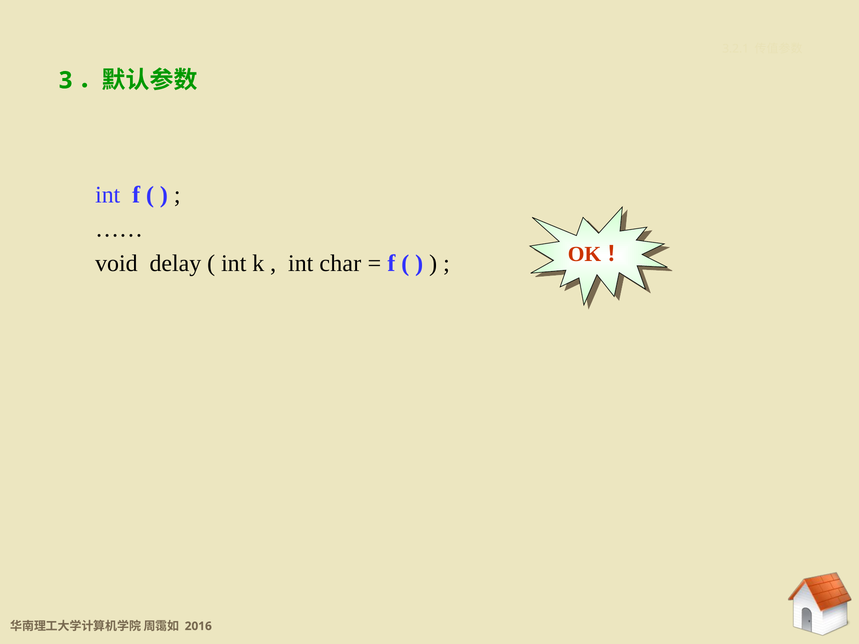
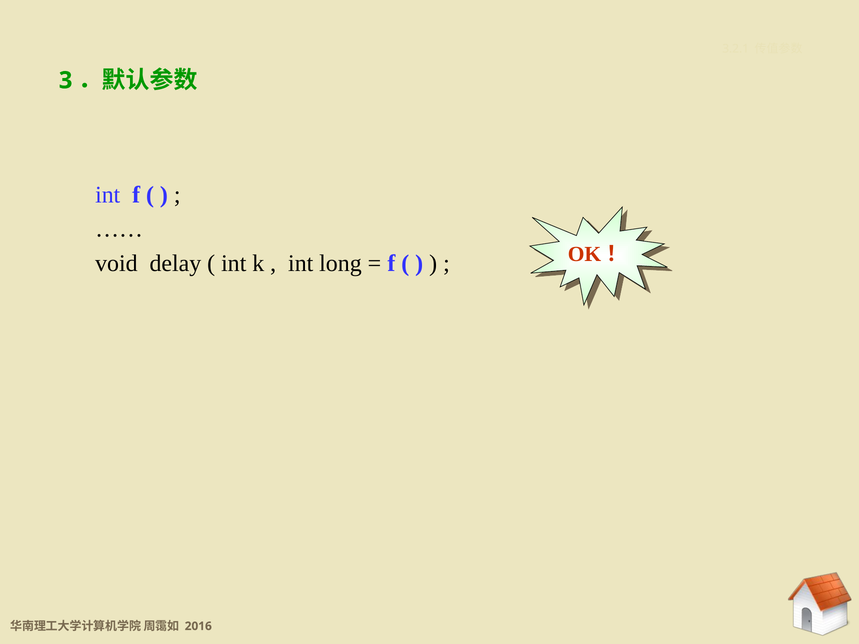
char: char -> long (340, 263)
